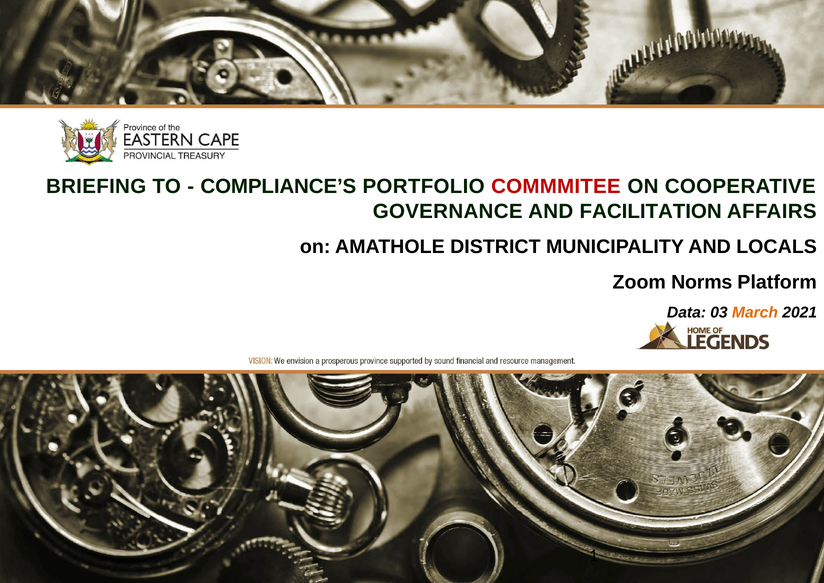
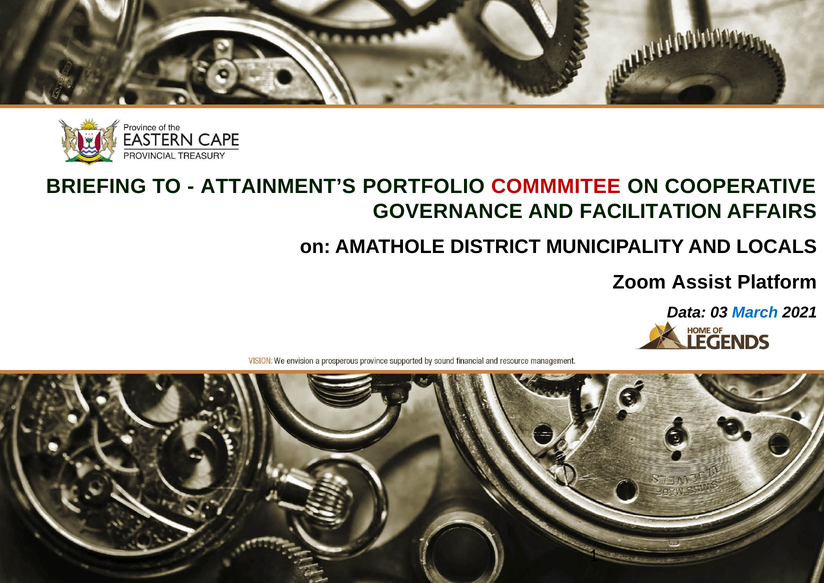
COMPLIANCE’S: COMPLIANCE’S -> ATTAINMENT’S (278, 186)
Norms: Norms -> Assist (702, 282)
March colour: orange -> blue (755, 312)
